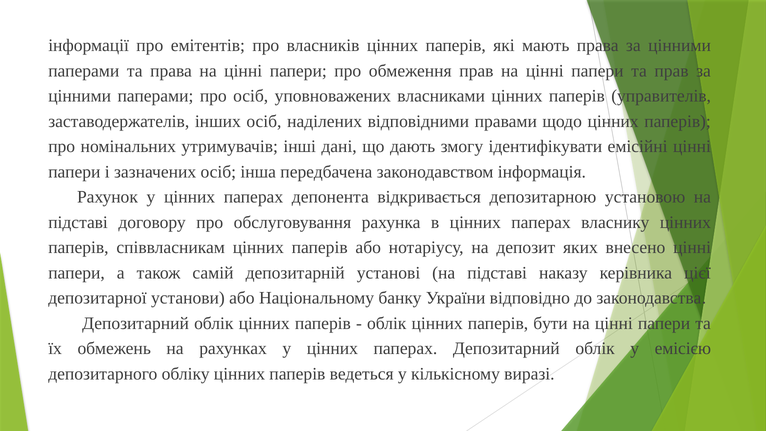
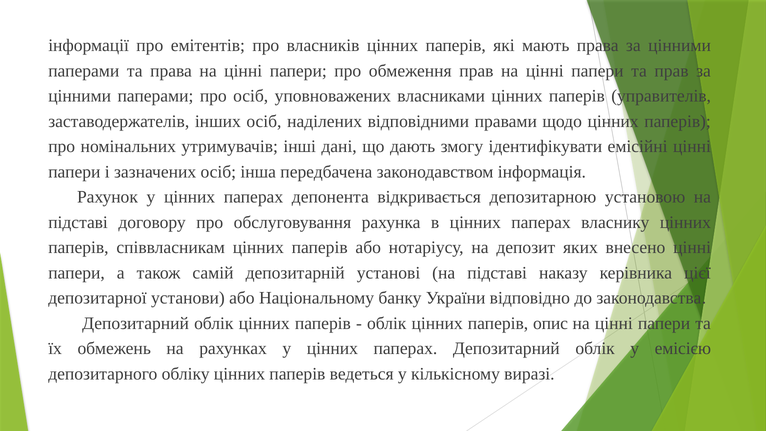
бути: бути -> опис (551, 323)
